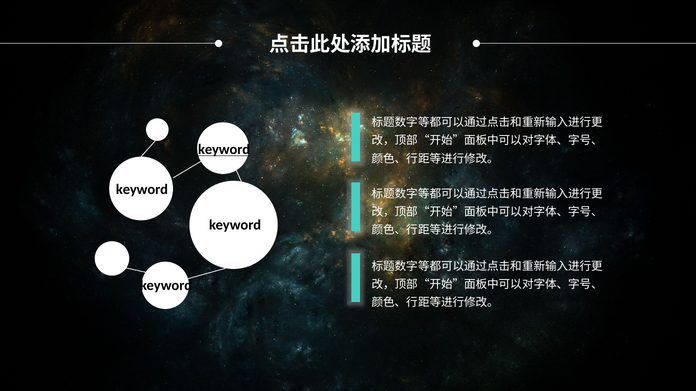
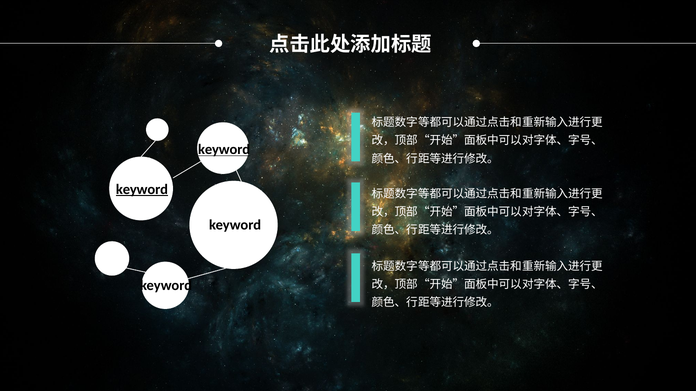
keyword underline: none -> present (142, 190)
